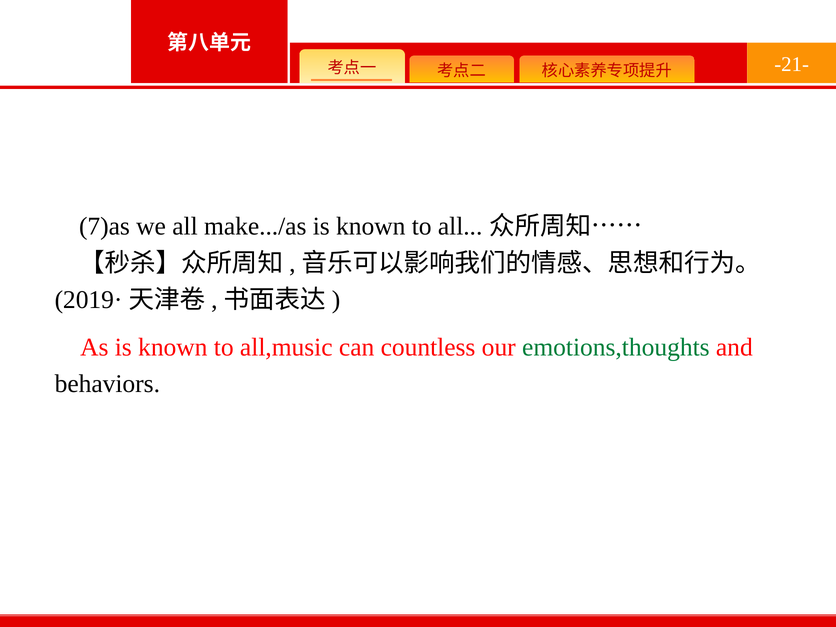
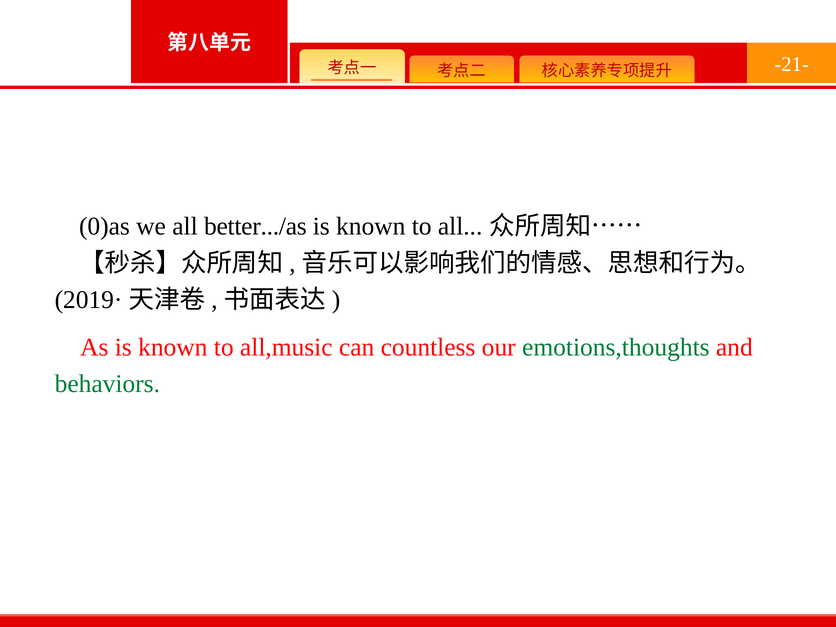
7)as: 7)as -> 0)as (104, 227)
make.../as: make.../as -> better.../as (255, 227)
behaviors colour: black -> green (107, 384)
